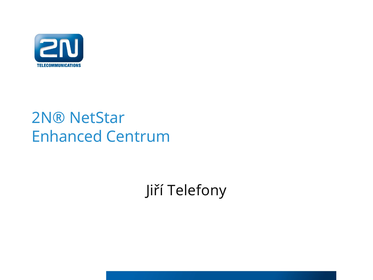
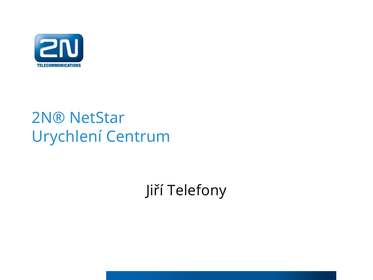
Enhanced: Enhanced -> Urychlení (67, 137)
